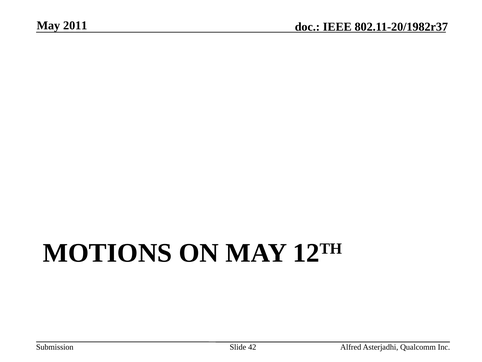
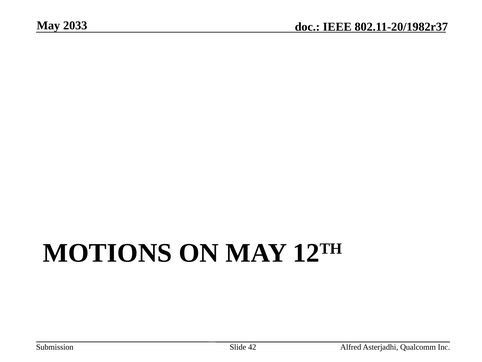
2011: 2011 -> 2033 (75, 26)
